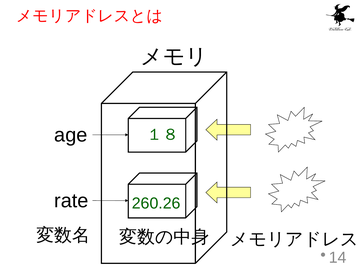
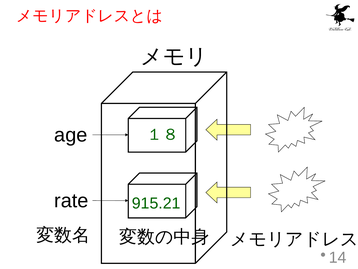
260.26: 260.26 -> 915.21 (156, 203)
